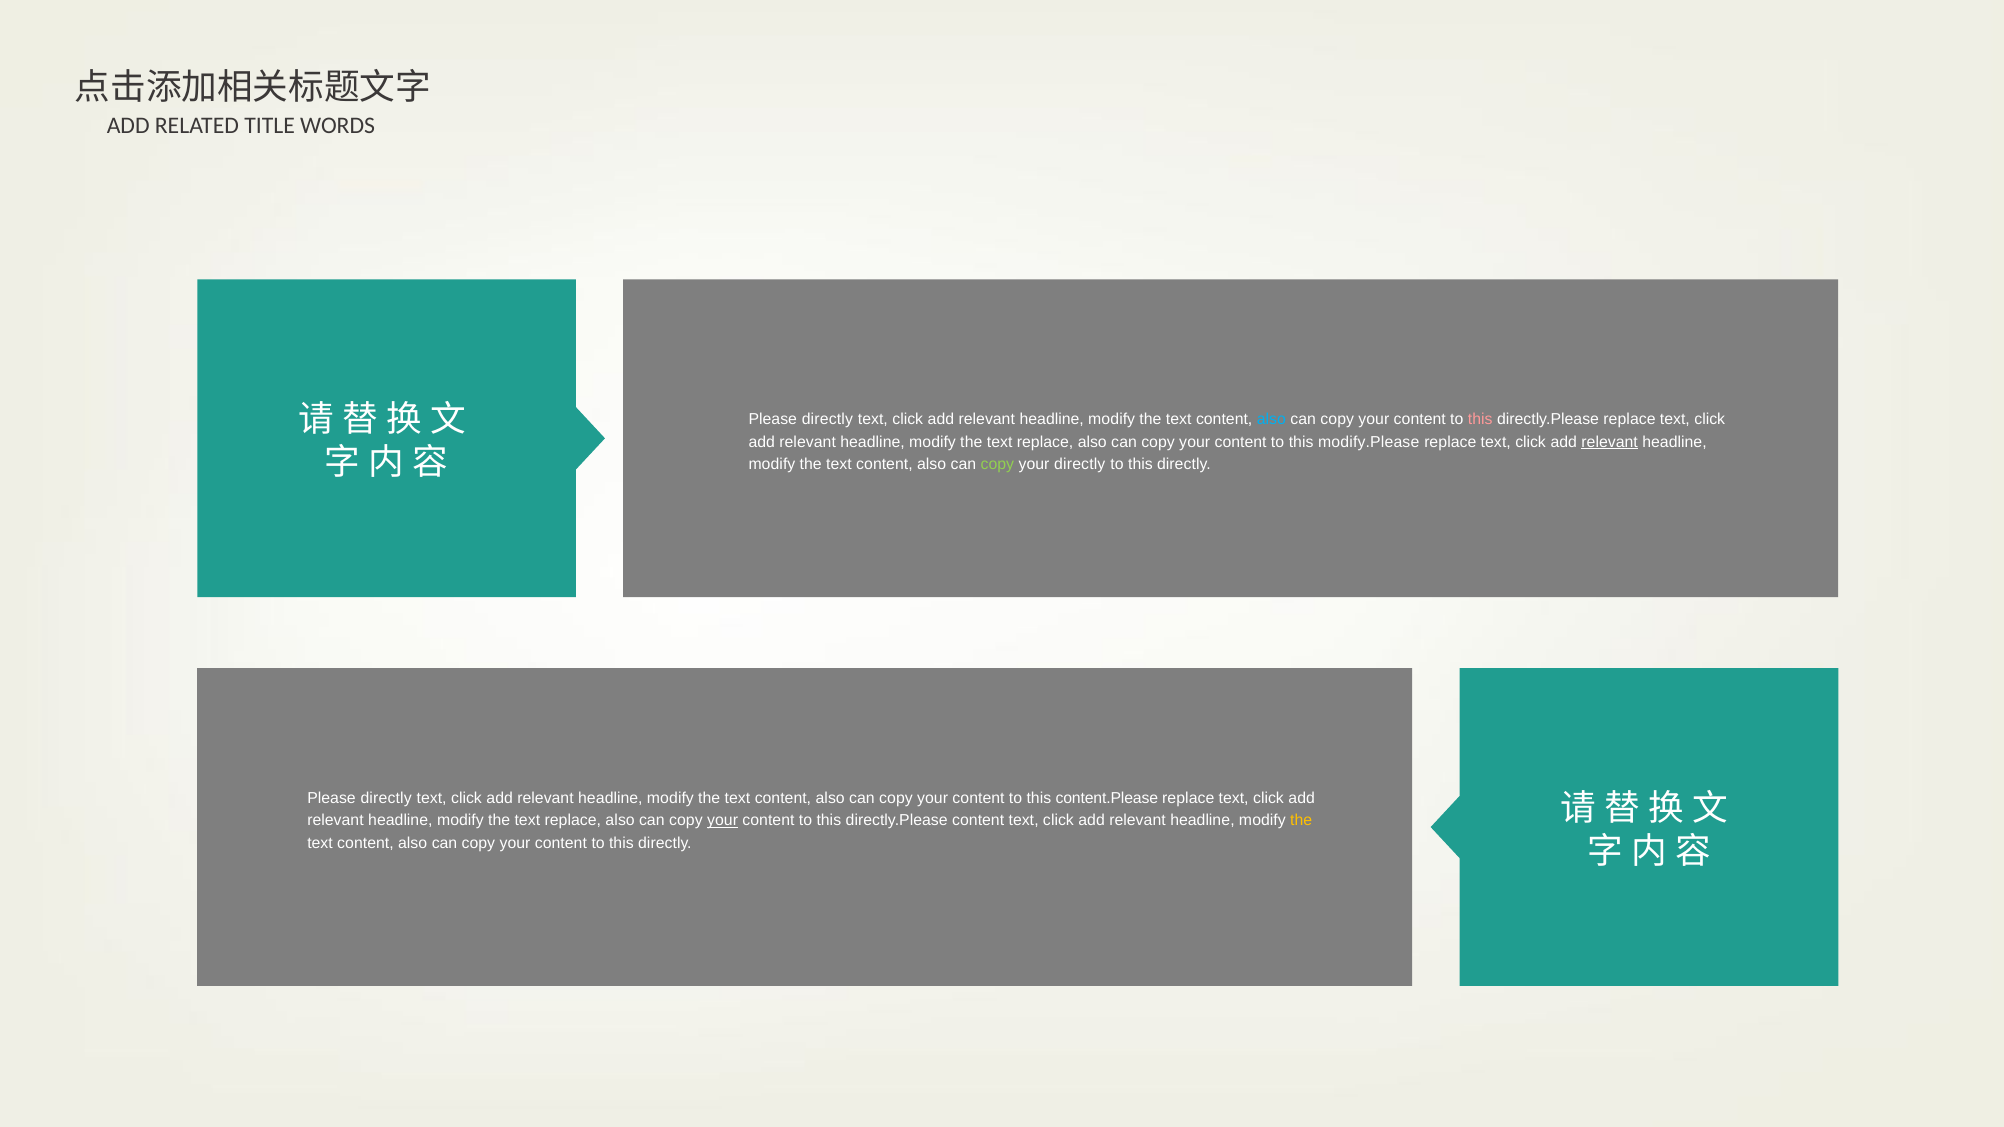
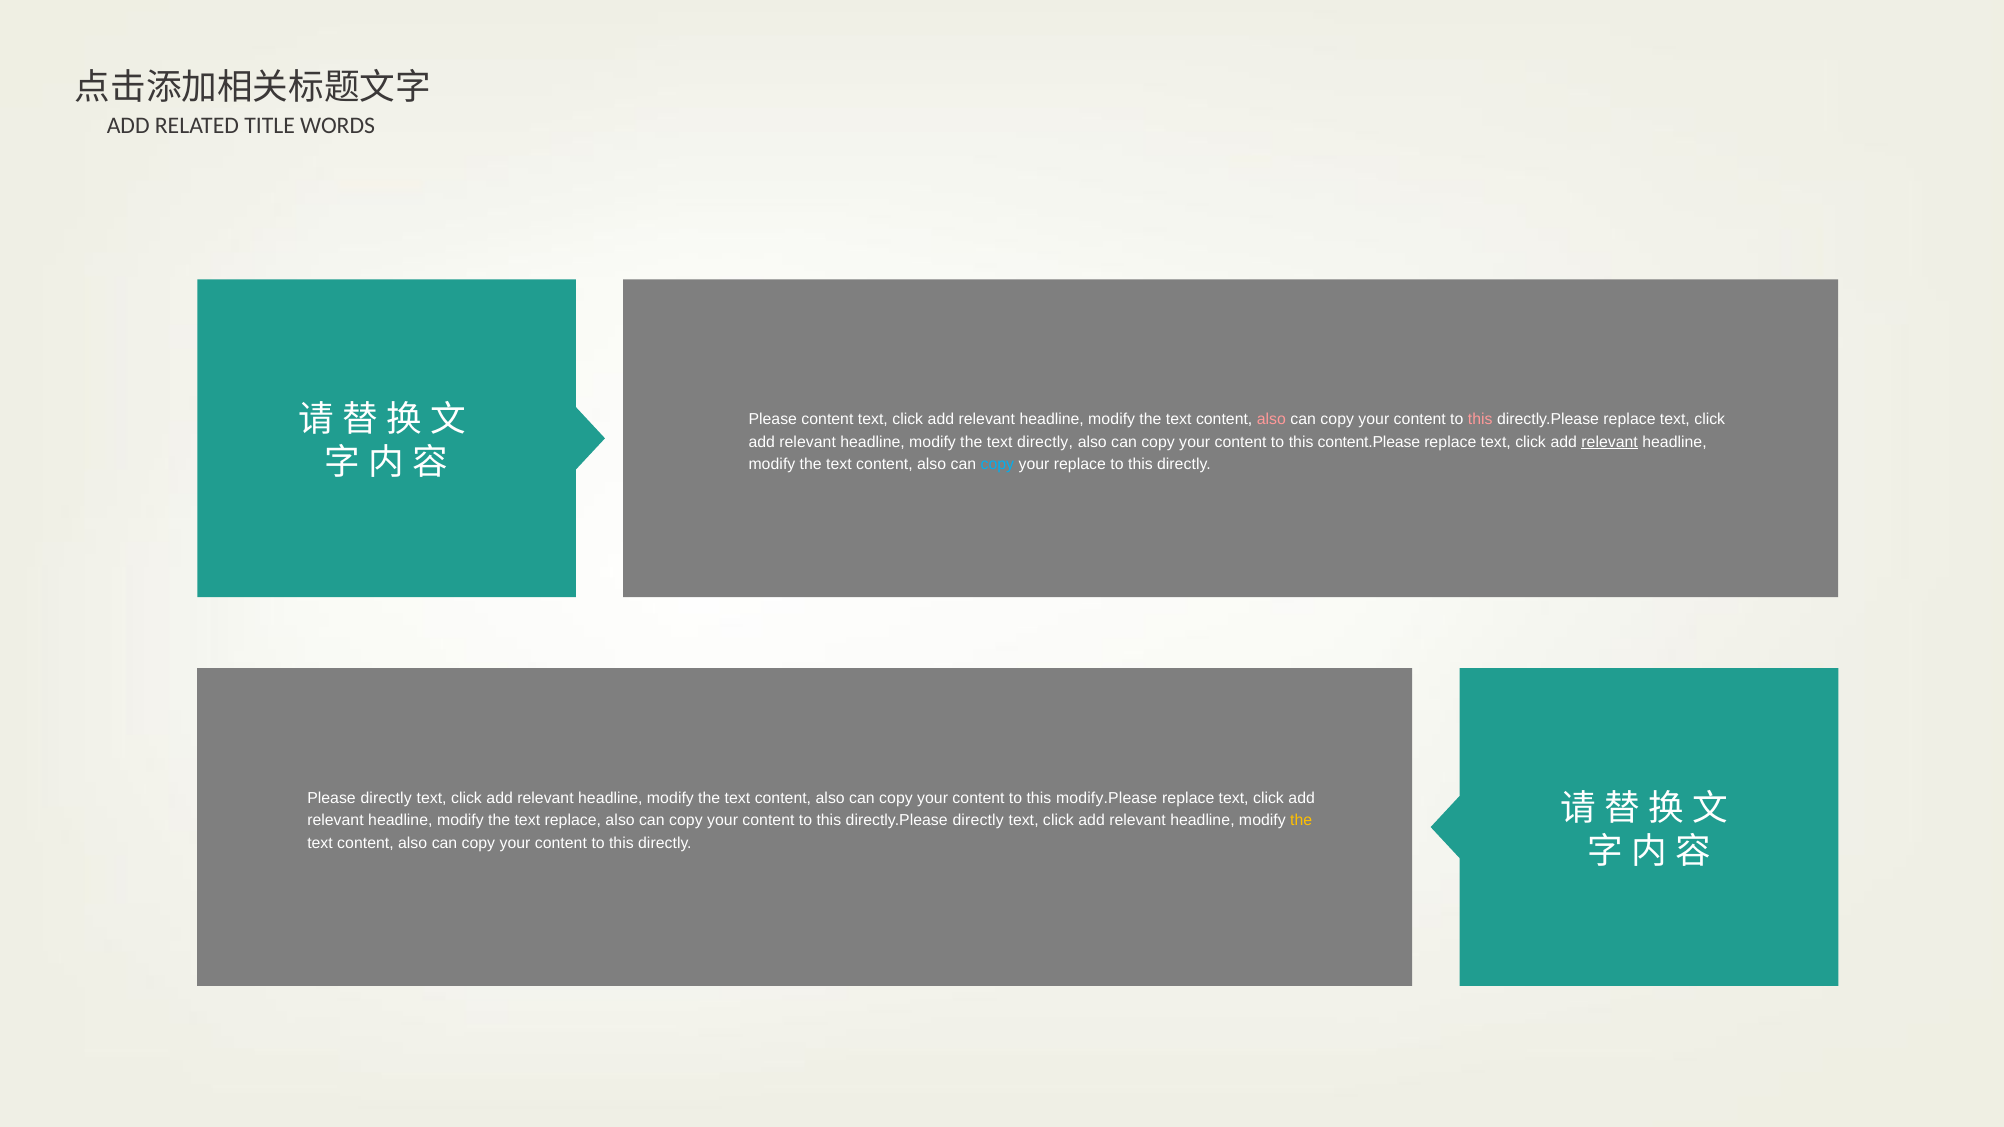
directly: directly -> content (827, 419)
also colour: light blue -> pink (1271, 419)
replace: replace -> directly (1045, 442)
modify.Please: modify.Please -> content.Please (1369, 442)
copy colour: light green -> light blue (997, 465)
your directly: directly -> replace (1080, 465)
content.Please: content.Please -> modify.Please (1107, 798)
your underline: present -> none (723, 821)
directly.Please content: content -> directly (978, 821)
